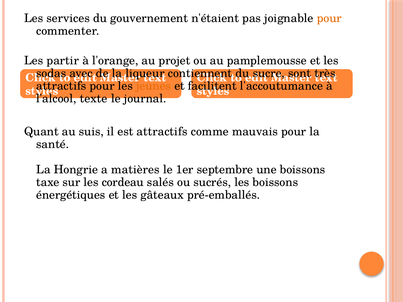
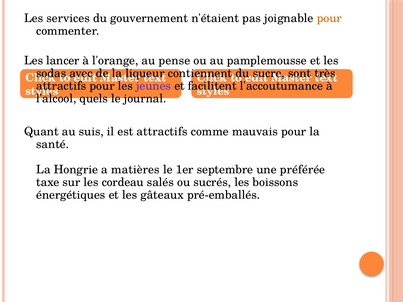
partir: partir -> lancer (63, 61)
projet: projet -> pense (174, 61)
jeunes colour: orange -> purple (154, 86)
texte: texte -> quels (94, 99)
une boissons: boissons -> préférée (303, 170)
